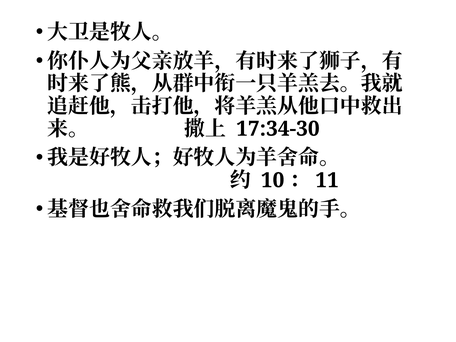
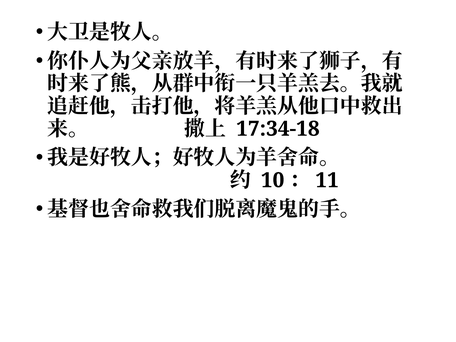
17:34-30: 17:34-30 -> 17:34-18 (278, 129)
